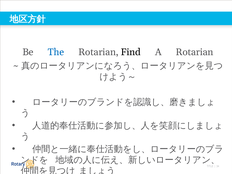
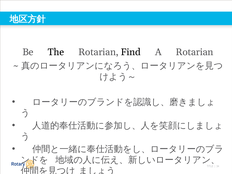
The colour: blue -> black (56, 52)
